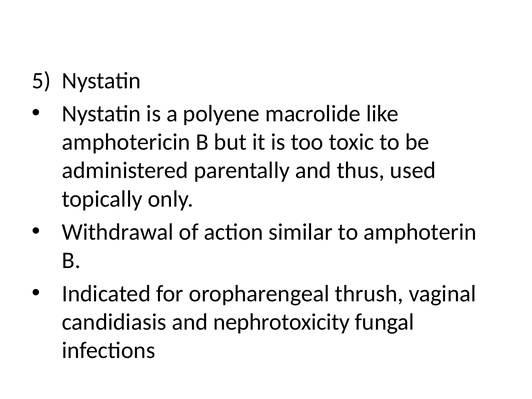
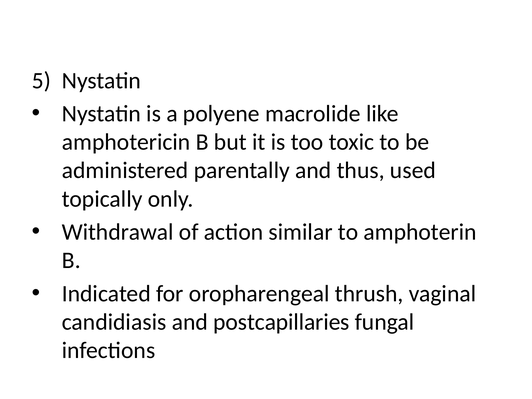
nephrotoxicity: nephrotoxicity -> postcapillaries (281, 322)
